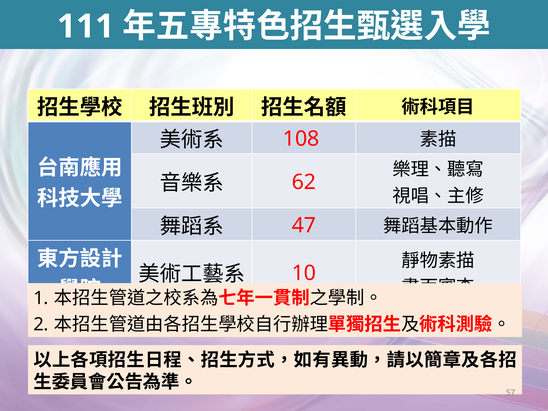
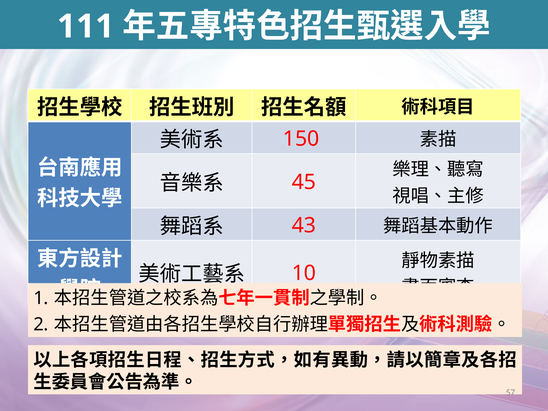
108: 108 -> 150 (301, 139)
62: 62 -> 45 (304, 182)
47: 47 -> 43 (304, 226)
